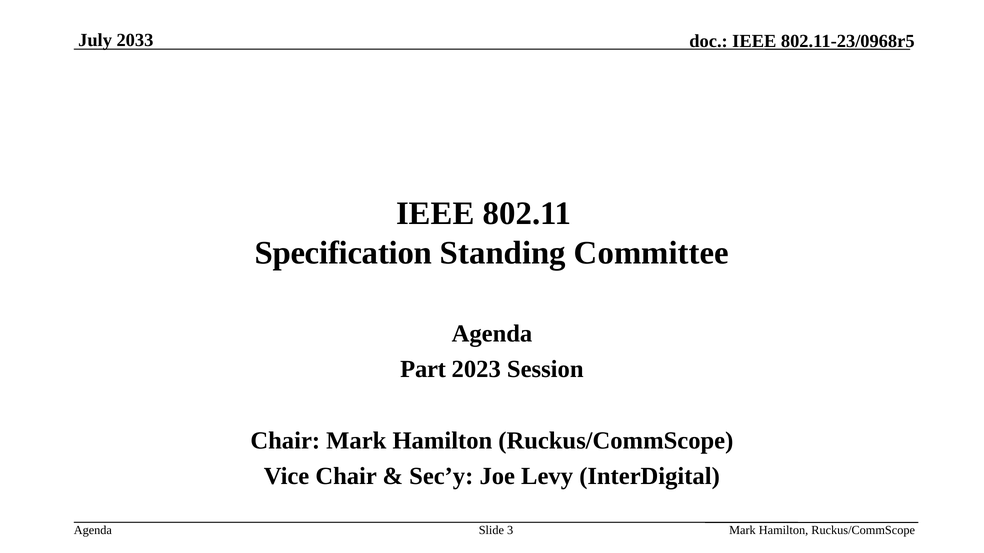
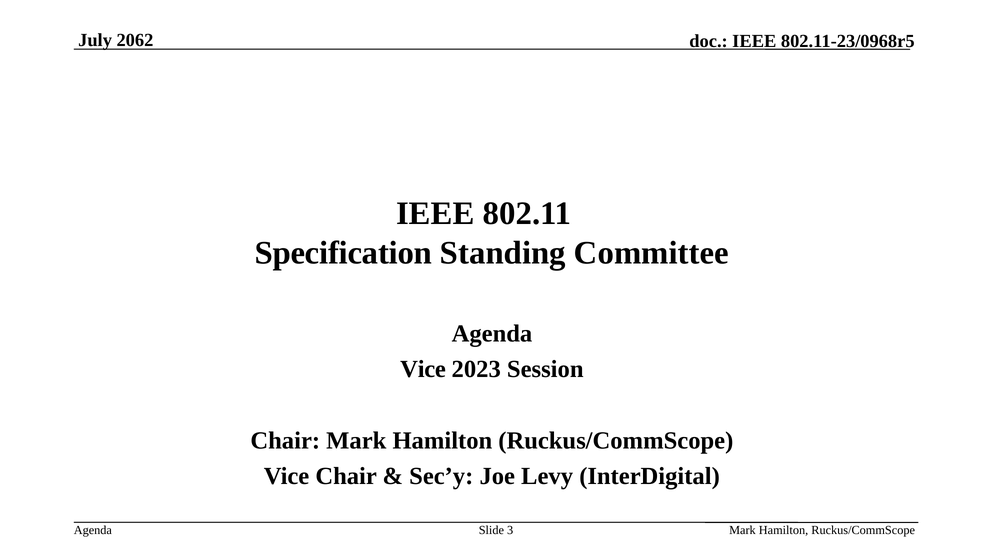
2033: 2033 -> 2062 (135, 40)
Part: Part -> Vice (423, 370)
